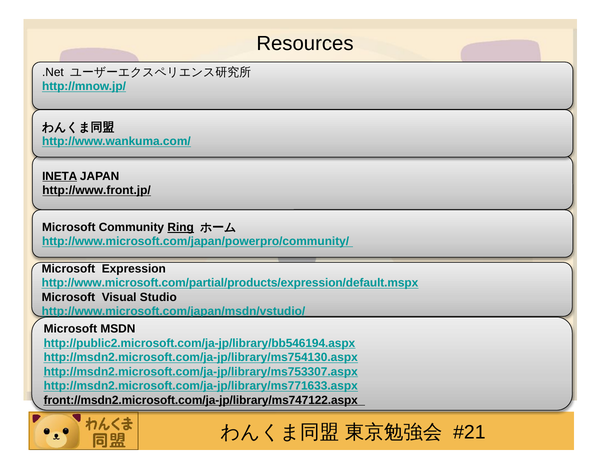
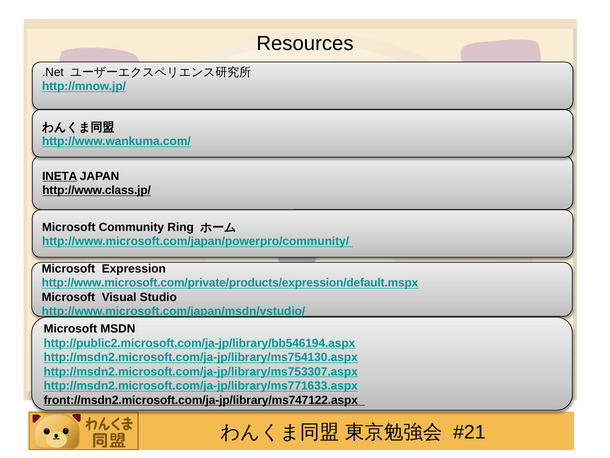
http://www.front.jp/: http://www.front.jp/ -> http://www.class.jp/ (97, 190)
Ring underline: present -> none (181, 227)
http://www.microsoft.com/partial/products/expression/default.mspx: http://www.microsoft.com/partial/products/expression/default.mspx -> http://www.microsoft.com/private/products/expression/default.mspx (230, 283)
